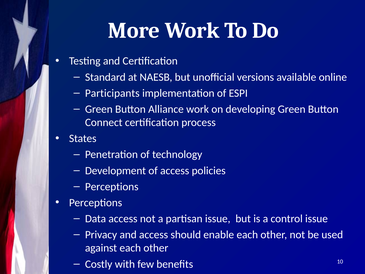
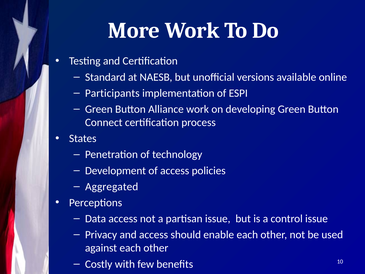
Perceptions: Perceptions -> Aggregated (112, 186)
